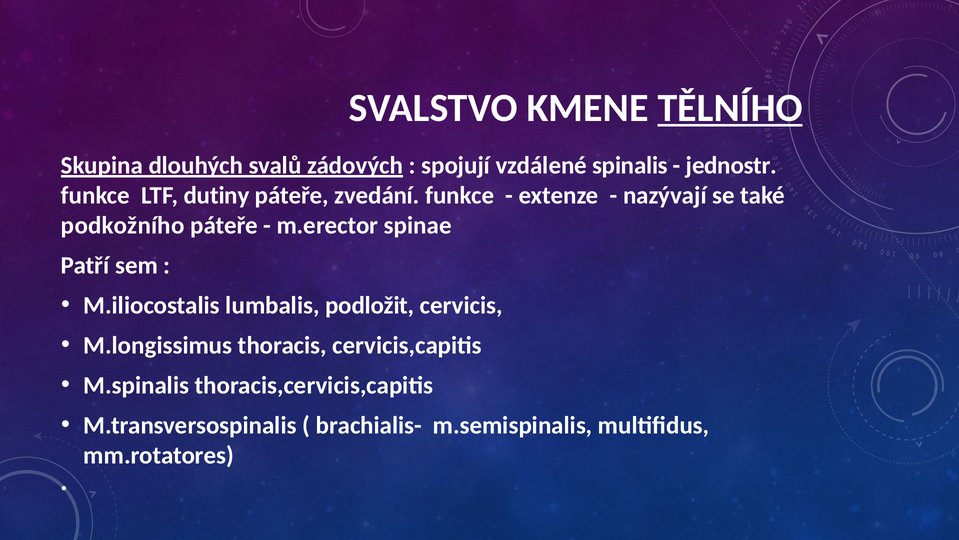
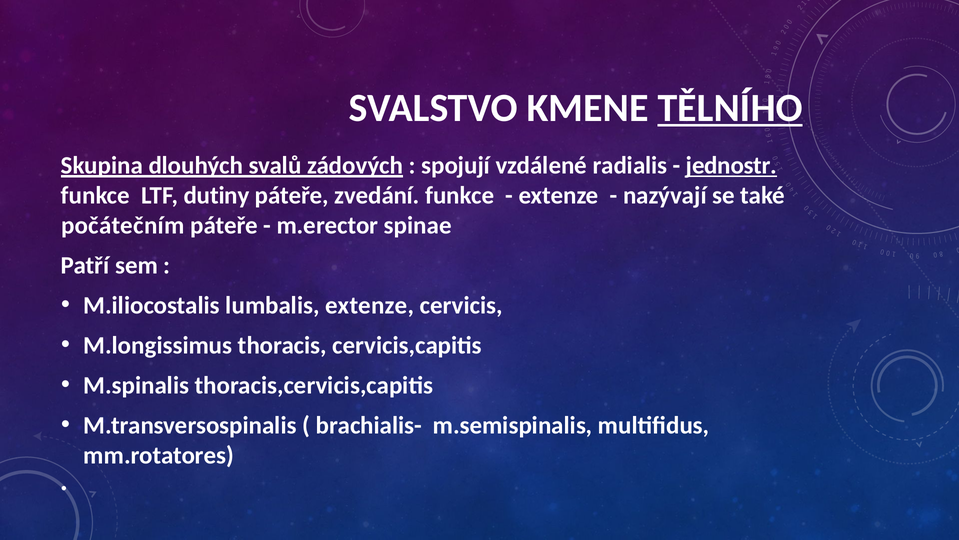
spinalis: spinalis -> radialis (630, 165)
jednostr underline: none -> present (732, 165)
podkožního: podkožního -> počátečním (123, 225)
lumbalis podložit: podložit -> extenze (370, 305)
